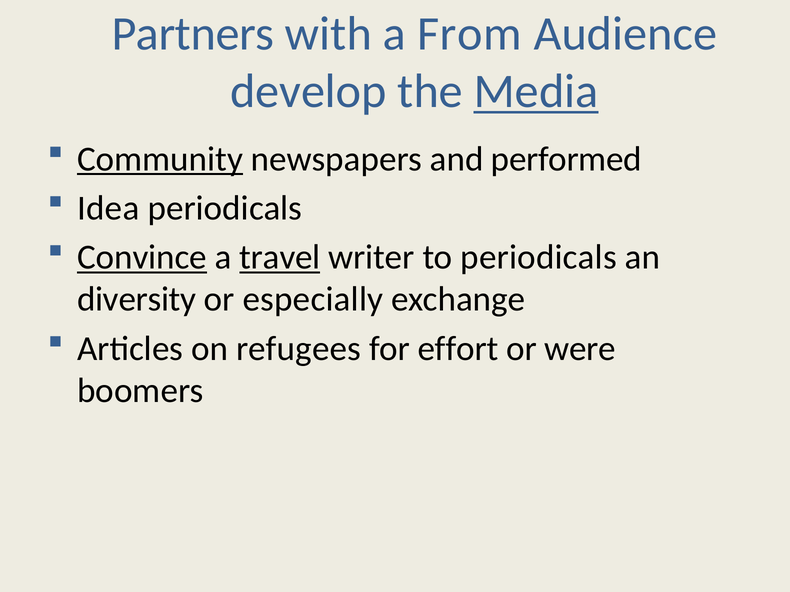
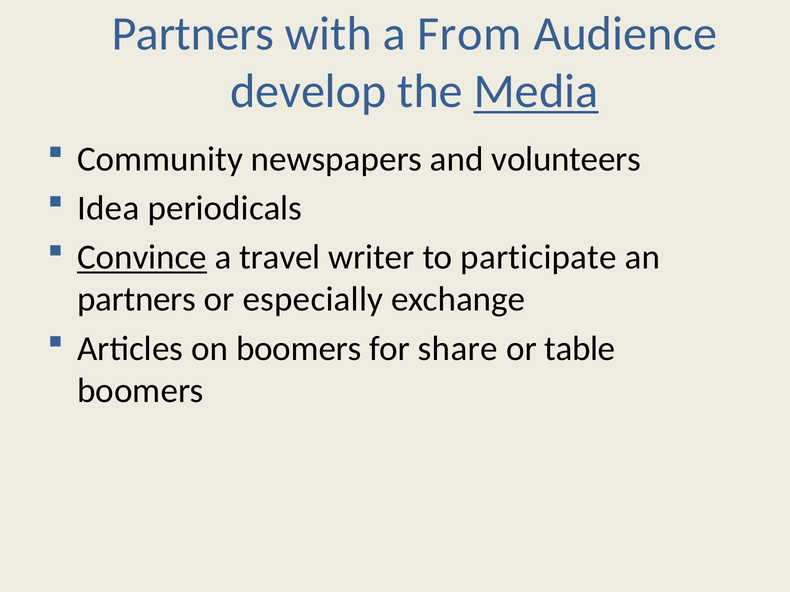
Community underline: present -> none (160, 159)
performed: performed -> volunteers (566, 159)
travel underline: present -> none (280, 257)
to periodicals: periodicals -> participate (539, 257)
diversity: diversity -> partners (137, 300)
on refugees: refugees -> boomers (299, 349)
effort: effort -> share (458, 349)
were: were -> table (580, 349)
